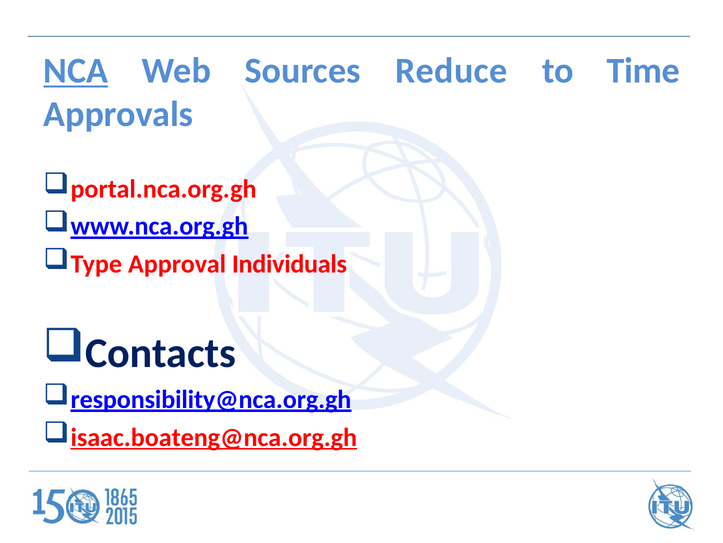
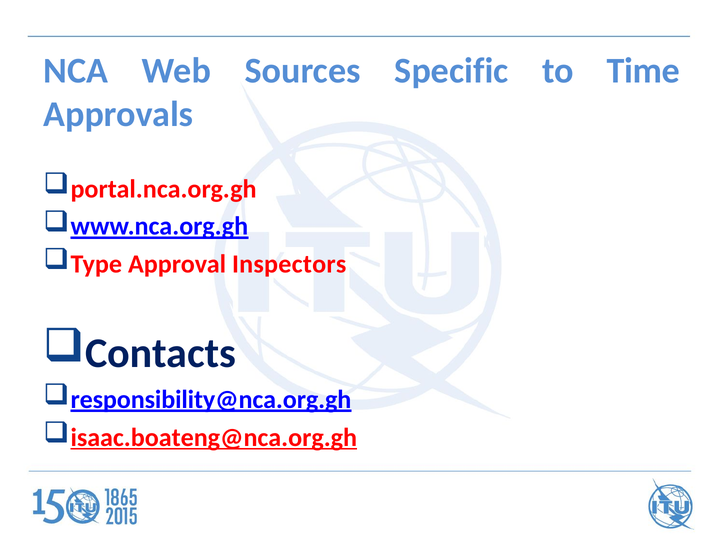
NCA underline: present -> none (76, 71)
Reduce: Reduce -> Specific (451, 71)
Individuals: Individuals -> Inspectors (289, 264)
